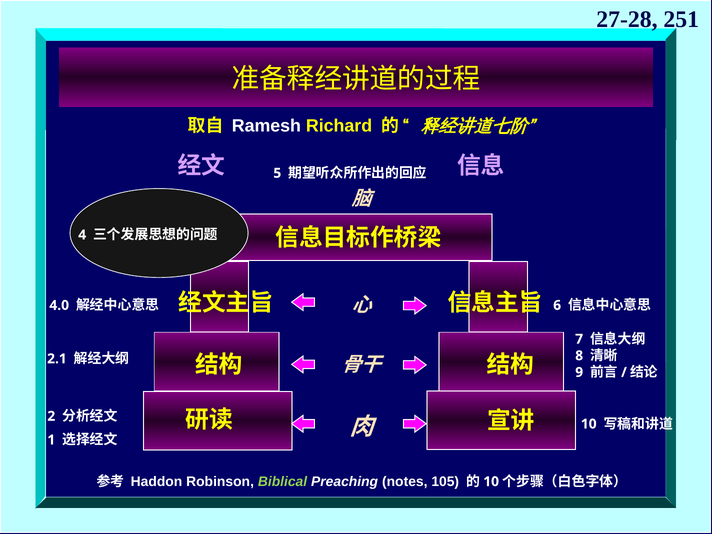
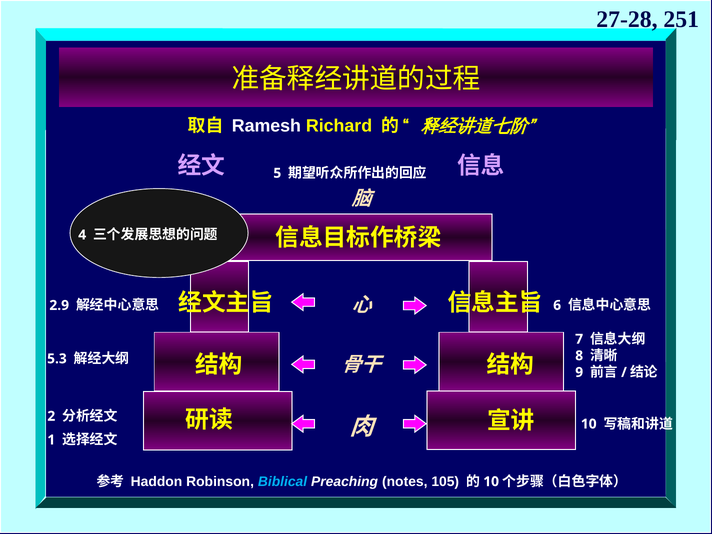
4.0: 4.0 -> 2.9 (59, 305)
2.1: 2.1 -> 5.3 (57, 359)
Biblical colour: light green -> light blue (283, 482)
